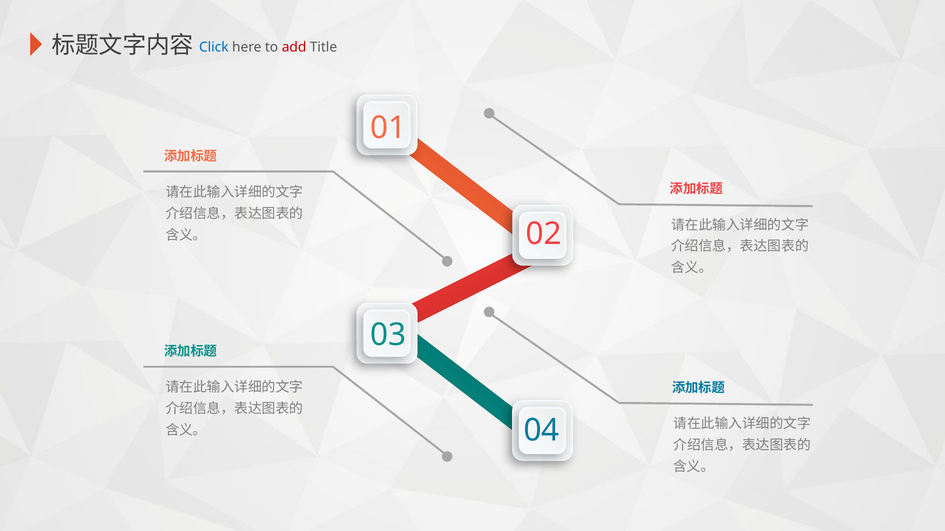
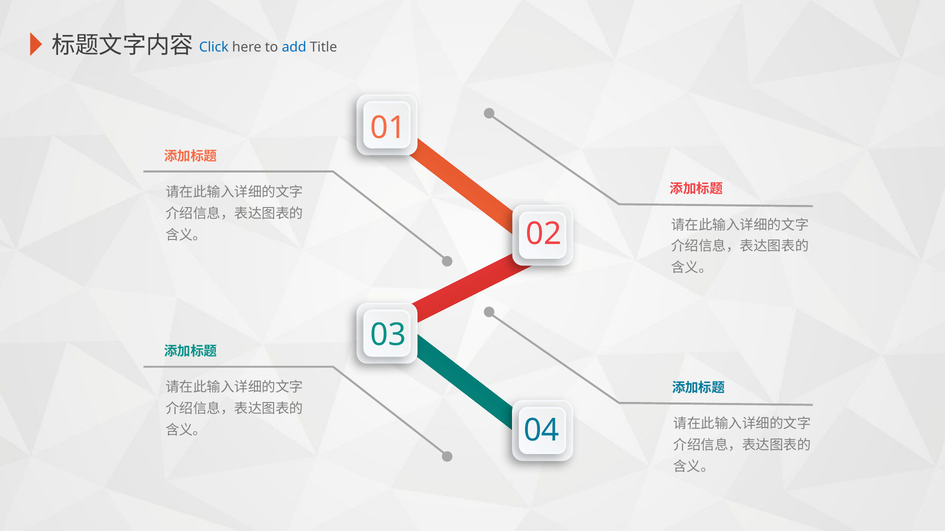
add colour: red -> blue (294, 47)
